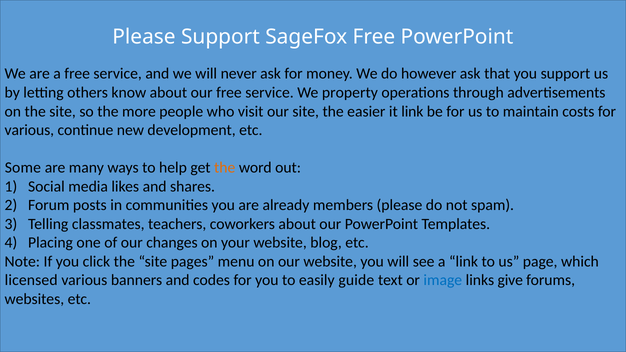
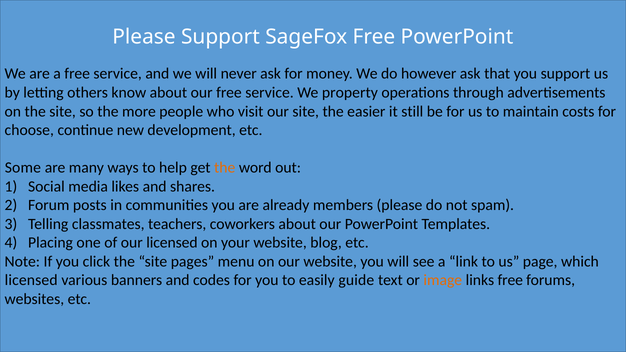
it link: link -> still (412, 111)
various: various -> choose (29, 130)
our changes: changes -> licensed (172, 243)
image colour: blue -> orange (443, 280)
links give: give -> free (510, 280)
